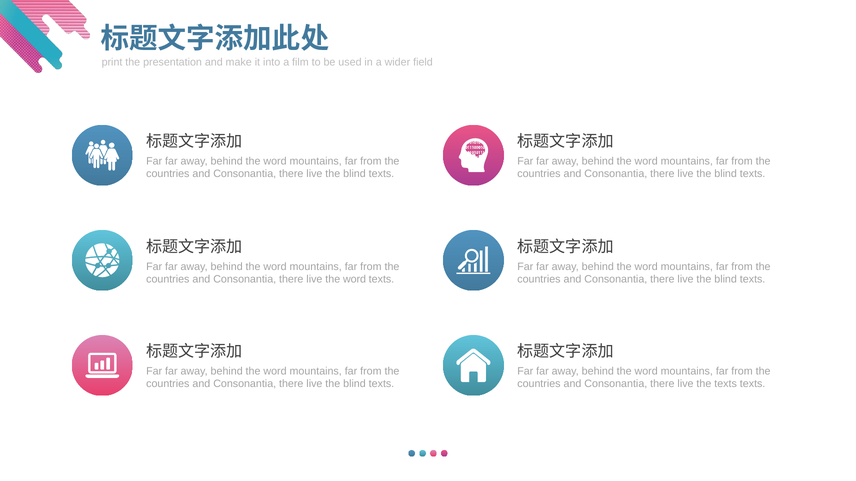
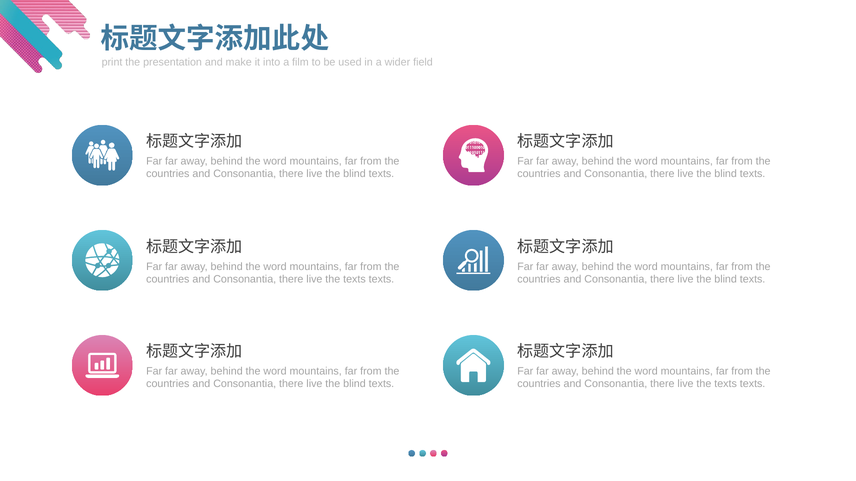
word: word -> texts (354, 280)
